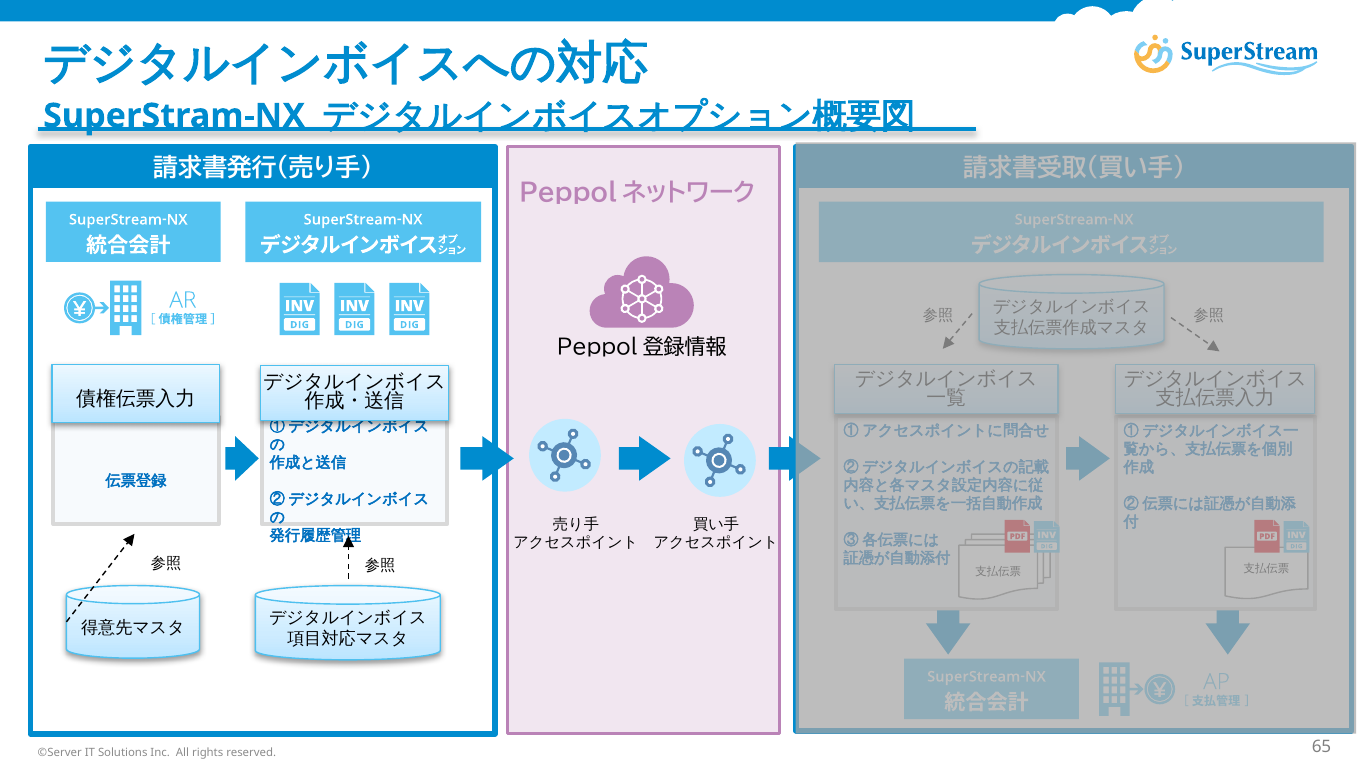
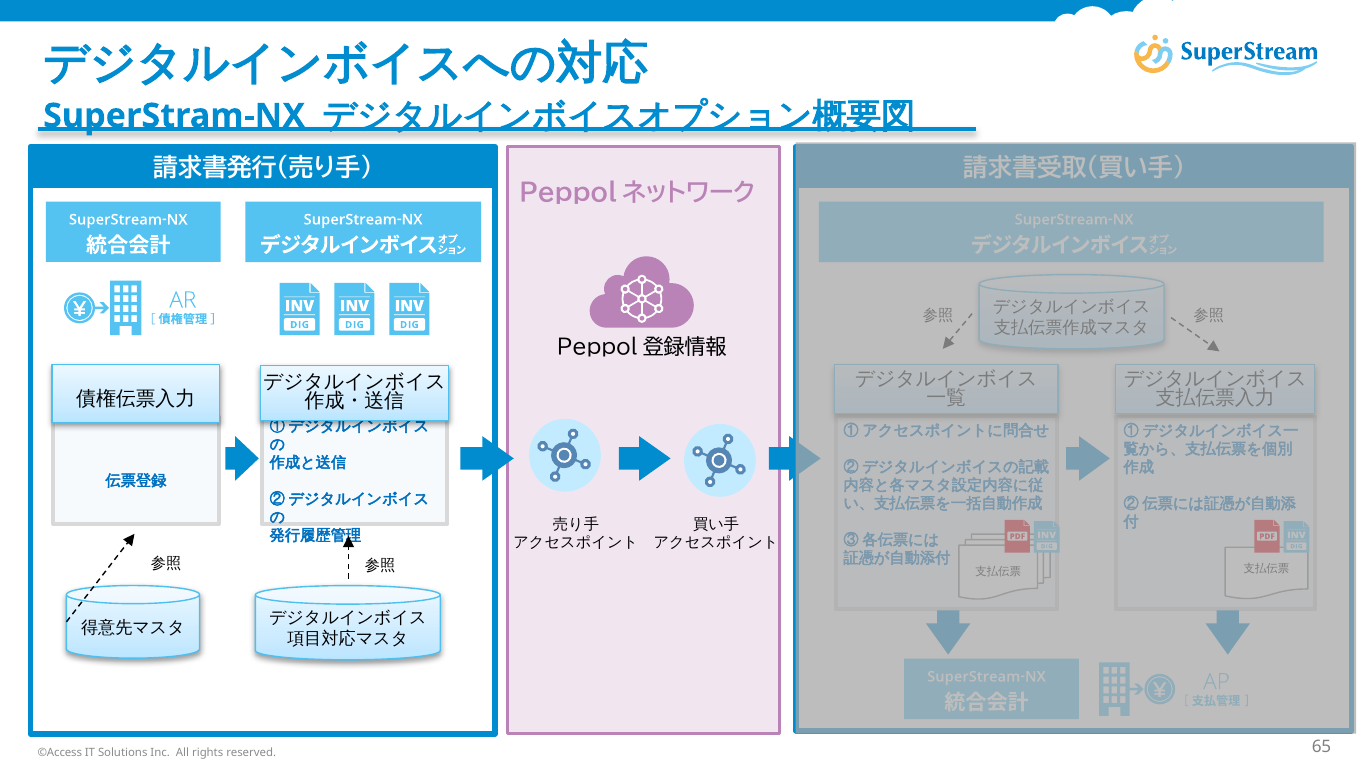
©Server: ©Server -> ©Access (60, 753)
